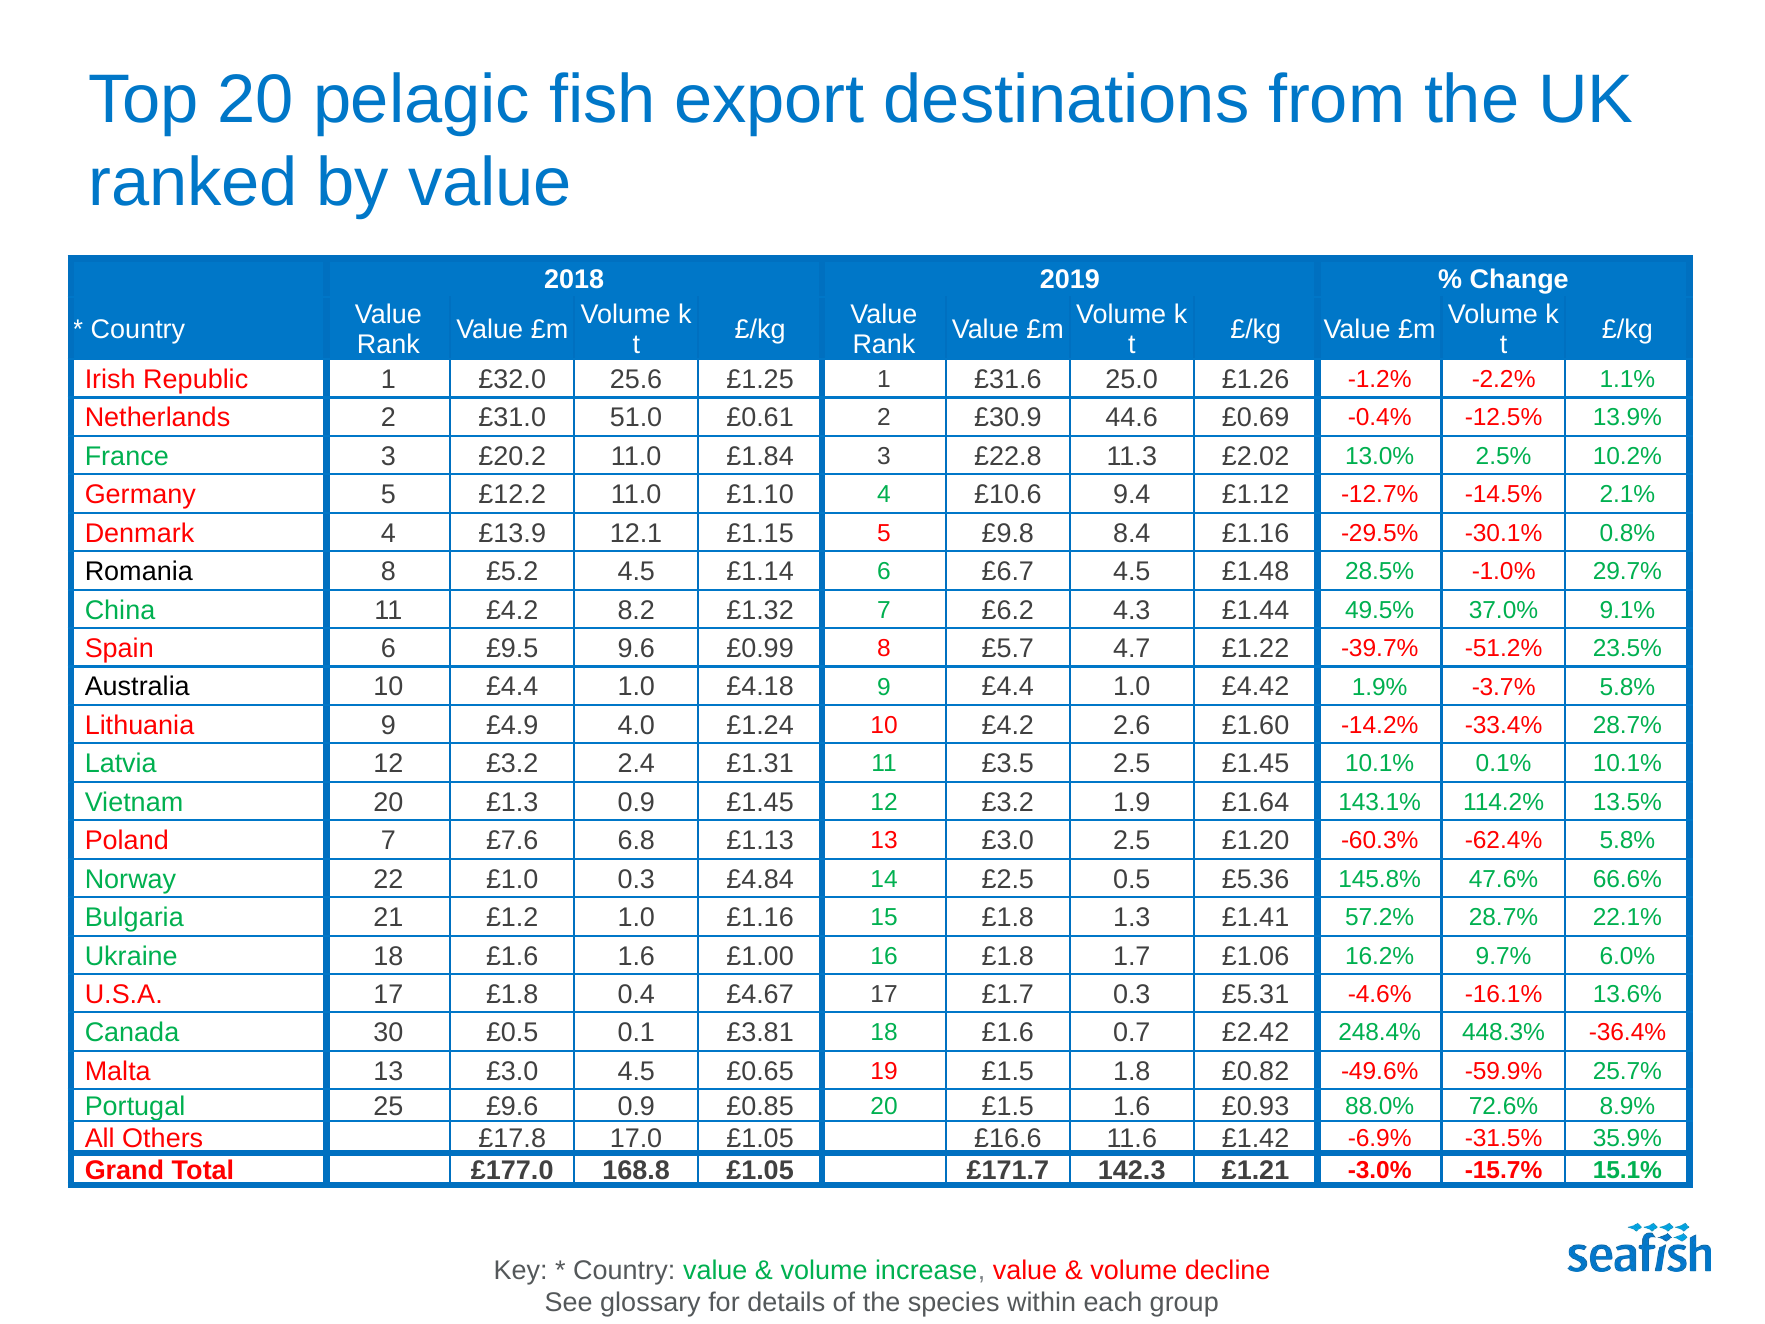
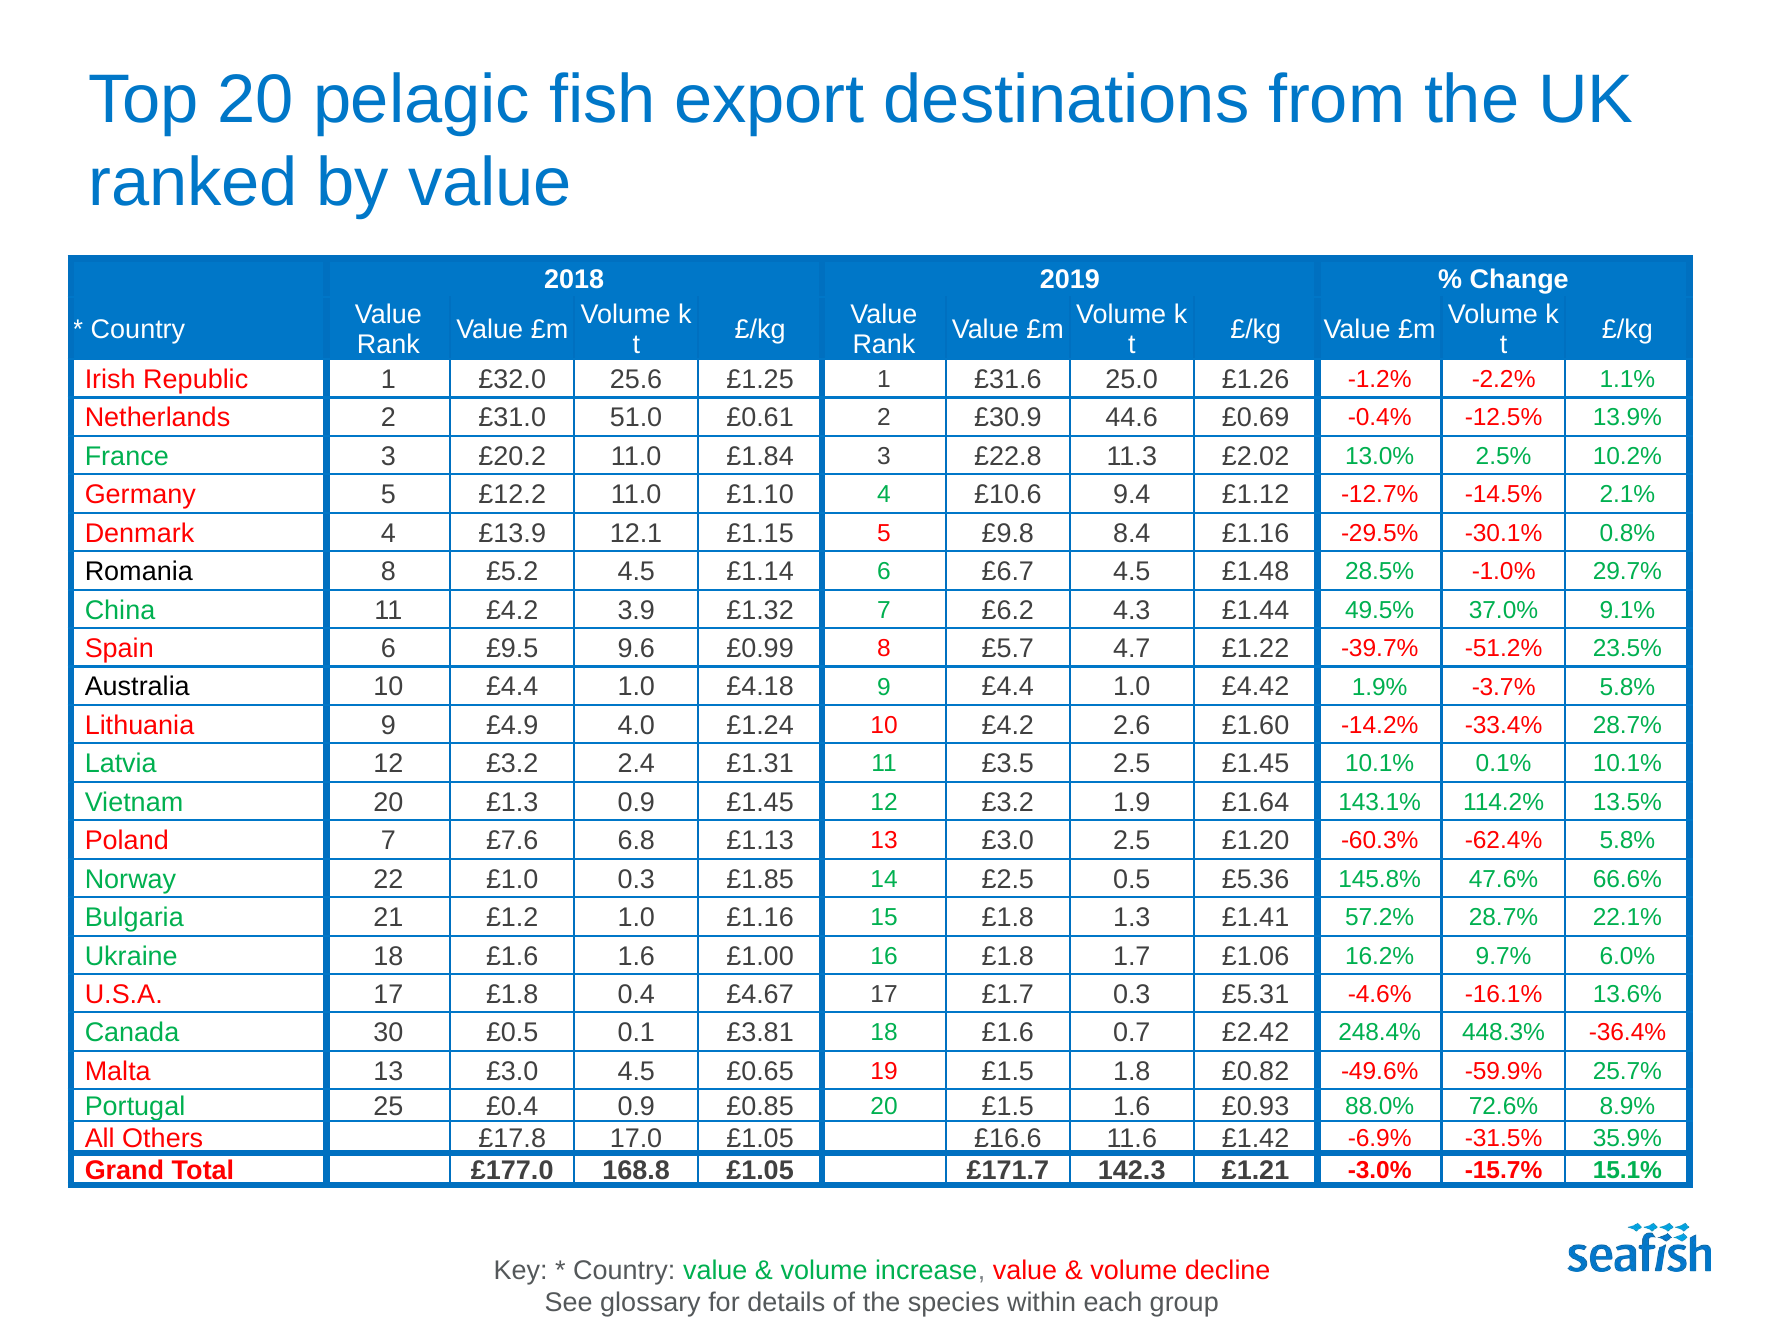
8.2: 8.2 -> 3.9 (636, 610)
£4.84: £4.84 -> £1.85 (760, 879)
£9.6: £9.6 -> £0.4 (512, 1106)
